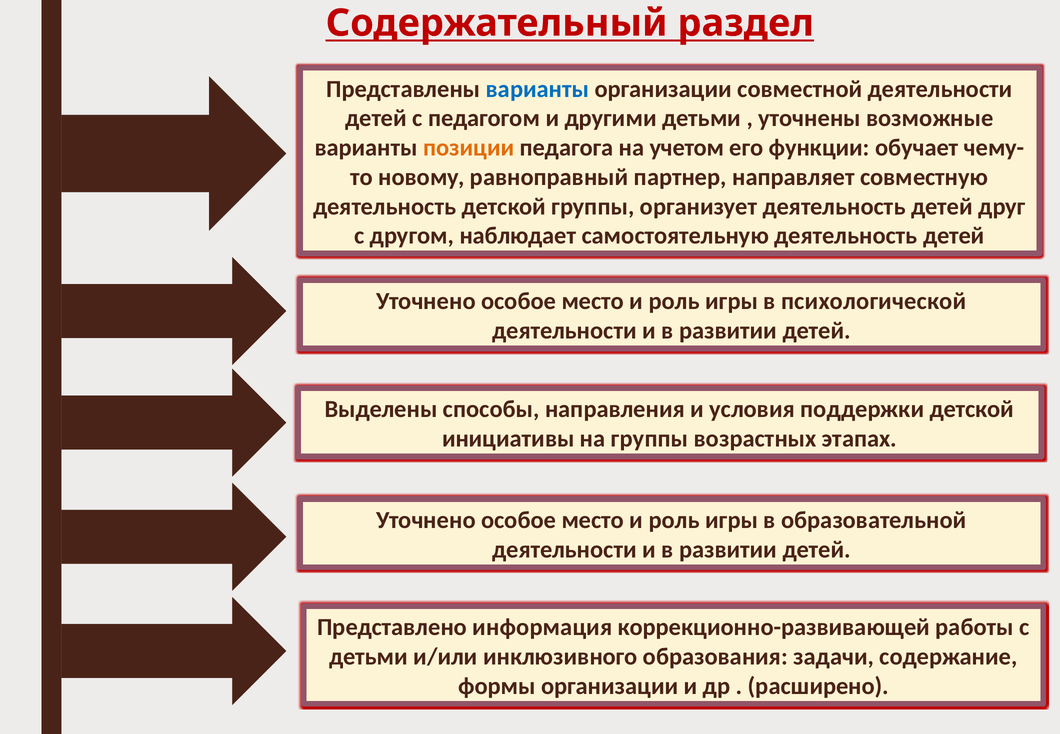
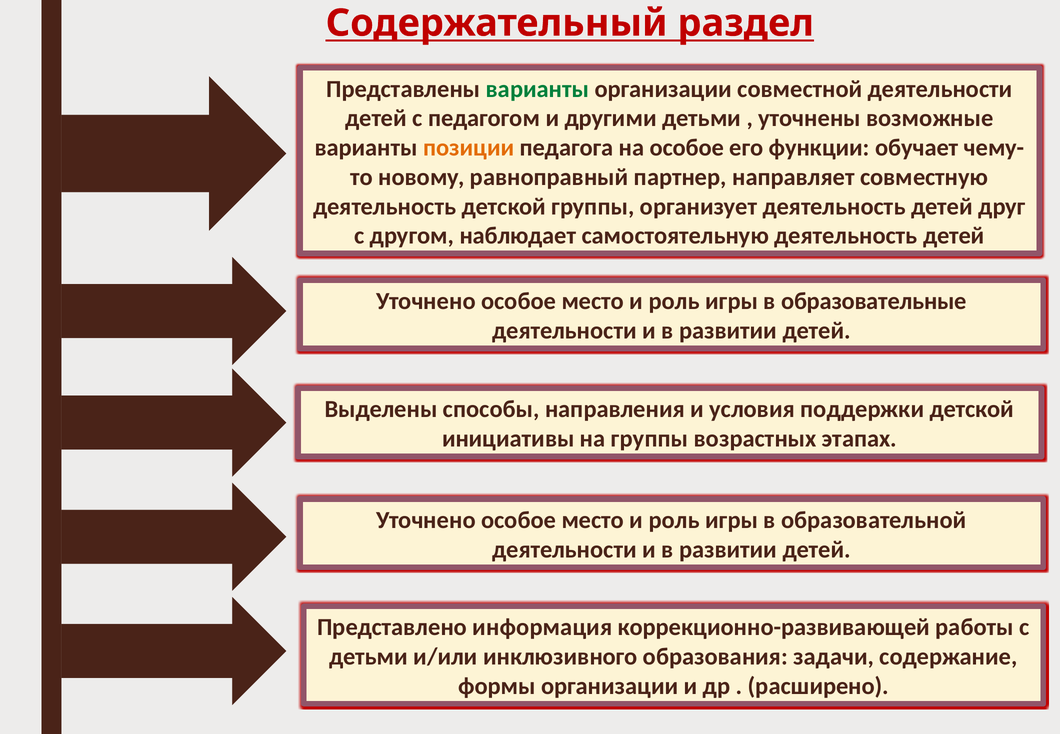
варианты colour: blue -> green (537, 89)
на учетом: учетом -> особое (687, 148)
психологической: психологической -> образовательные (874, 301)
